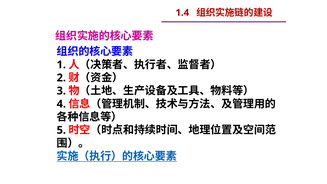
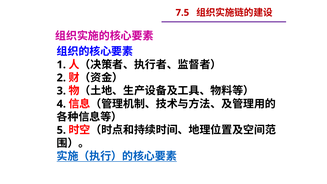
1.4: 1.4 -> 7.5 (182, 13)
